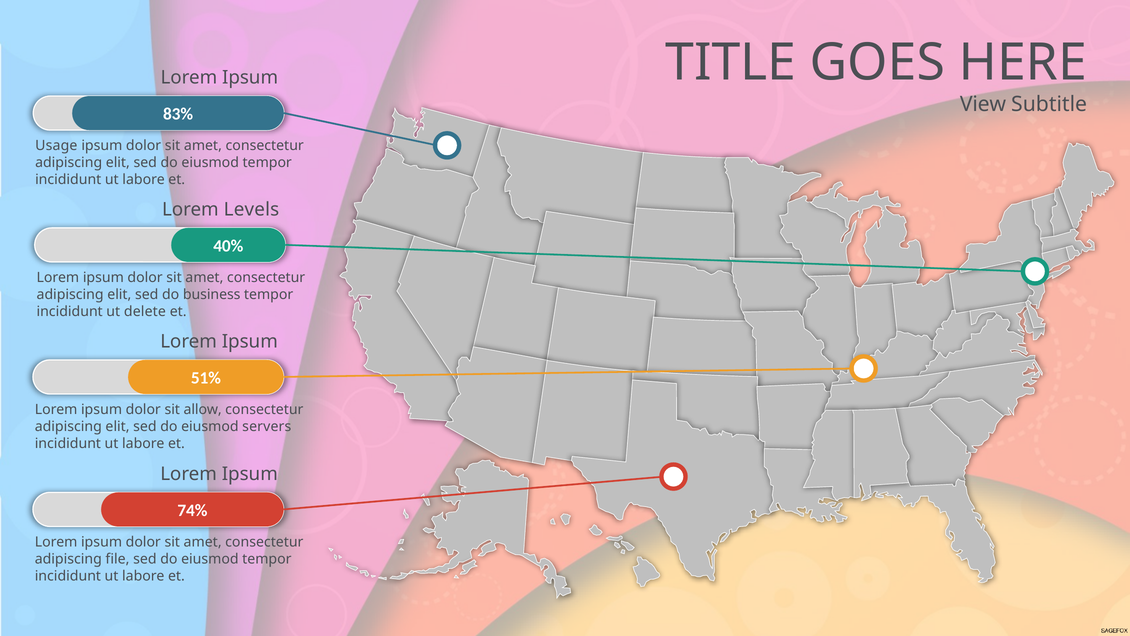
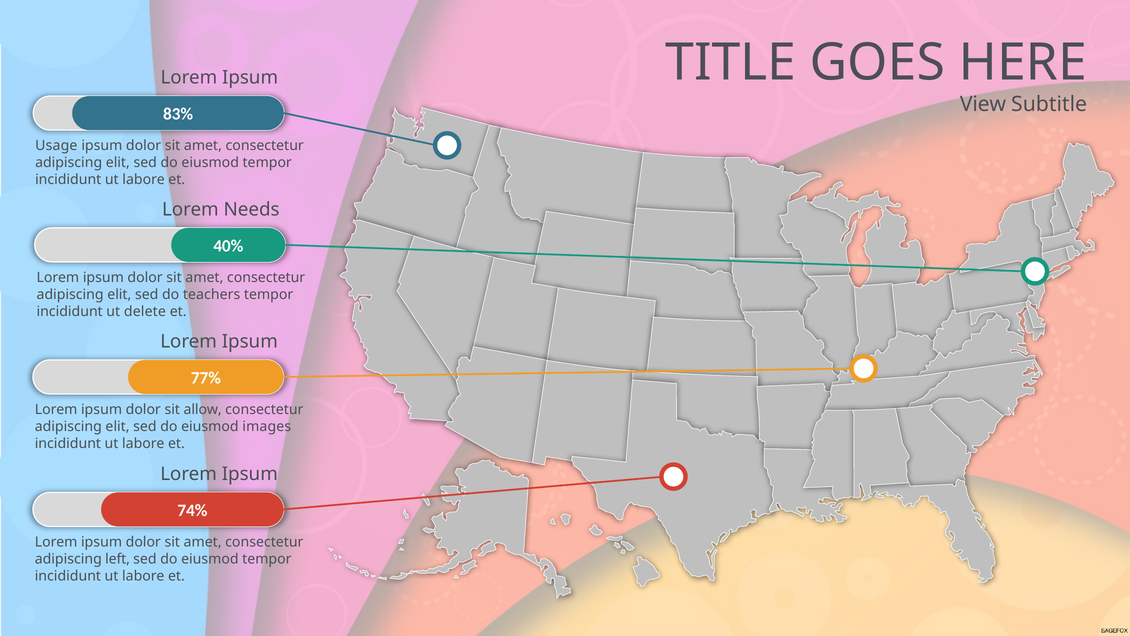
Levels: Levels -> Needs (252, 209)
business: business -> teachers (212, 294)
51%: 51% -> 77% (206, 378)
servers: servers -> images (267, 426)
file: file -> left (118, 559)
